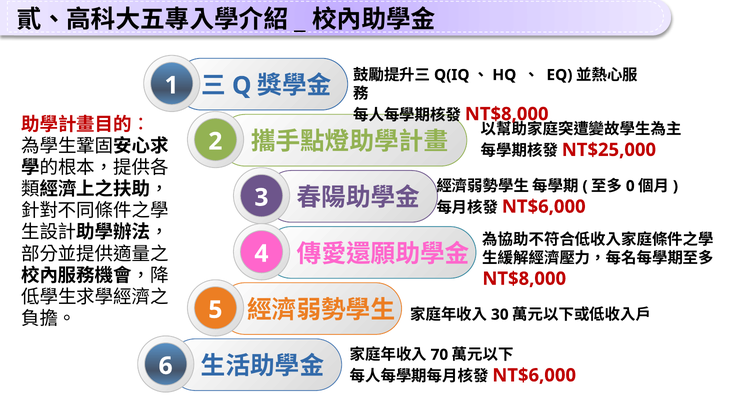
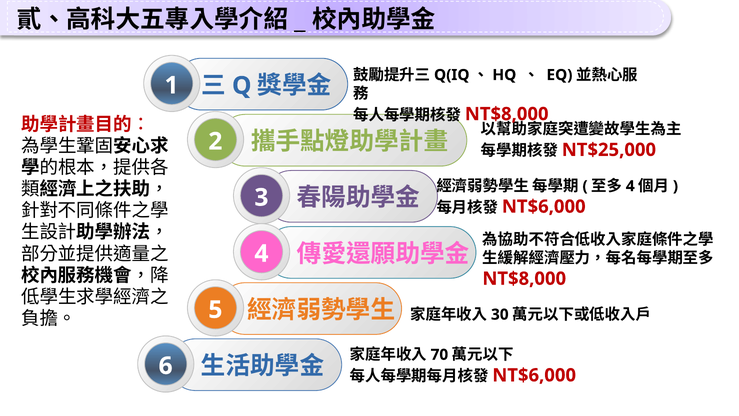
0: 0 -> 4 (630, 186)
